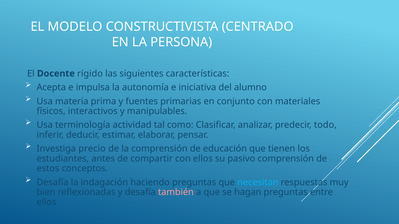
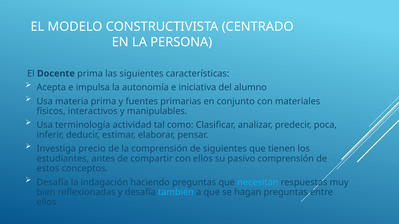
Docente rígido: rígido -> prima (90, 74)
todo: todo -> poca (325, 125)
de educación: educación -> siguientes (225, 149)
también colour: pink -> light blue (176, 193)
